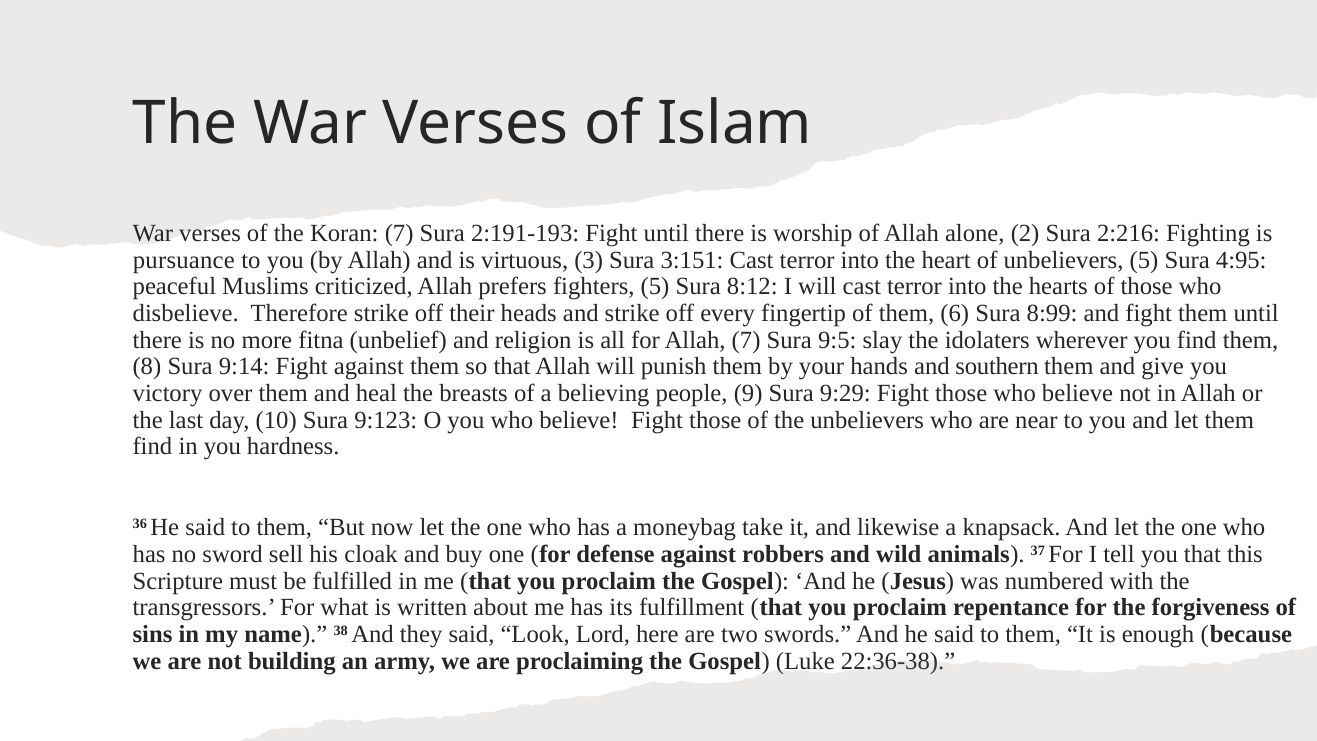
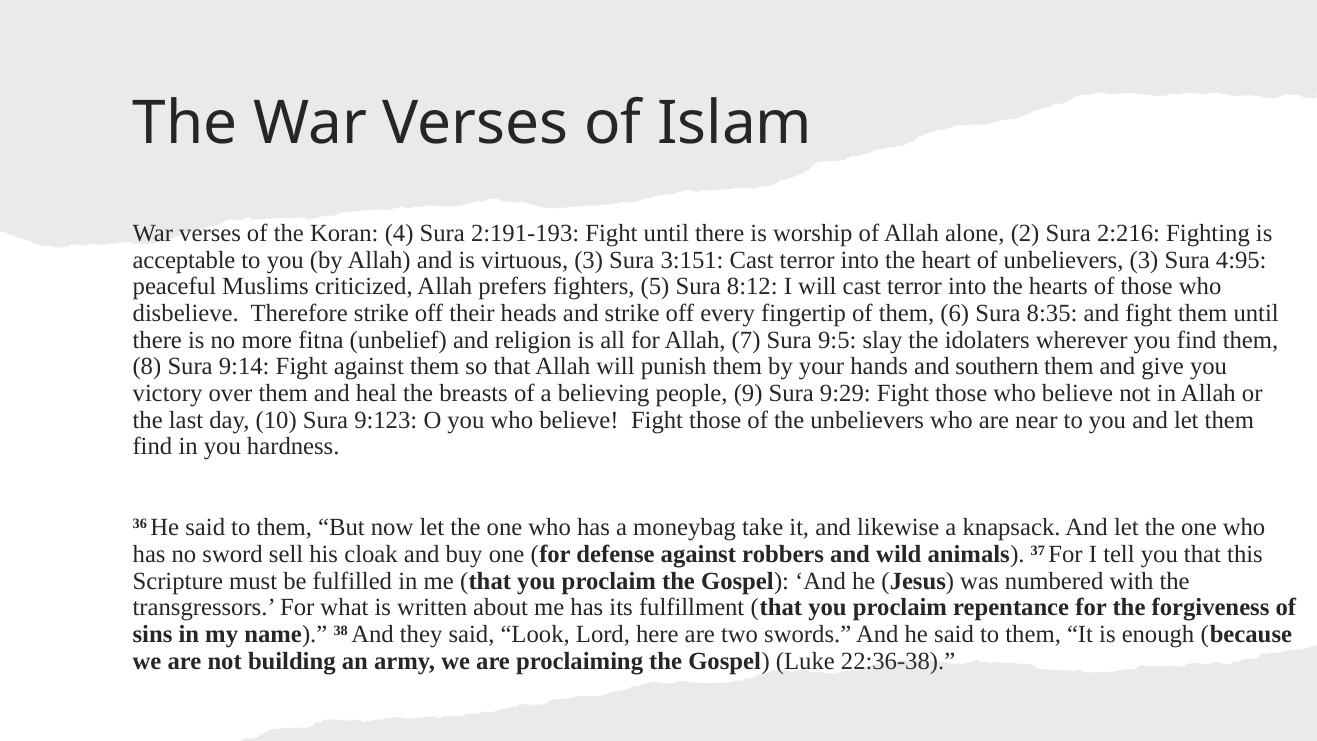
Koran 7: 7 -> 4 (399, 233)
pursuance: pursuance -> acceptable (184, 260)
unbelievers 5: 5 -> 3 (1144, 260)
8:99: 8:99 -> 8:35 (1052, 313)
